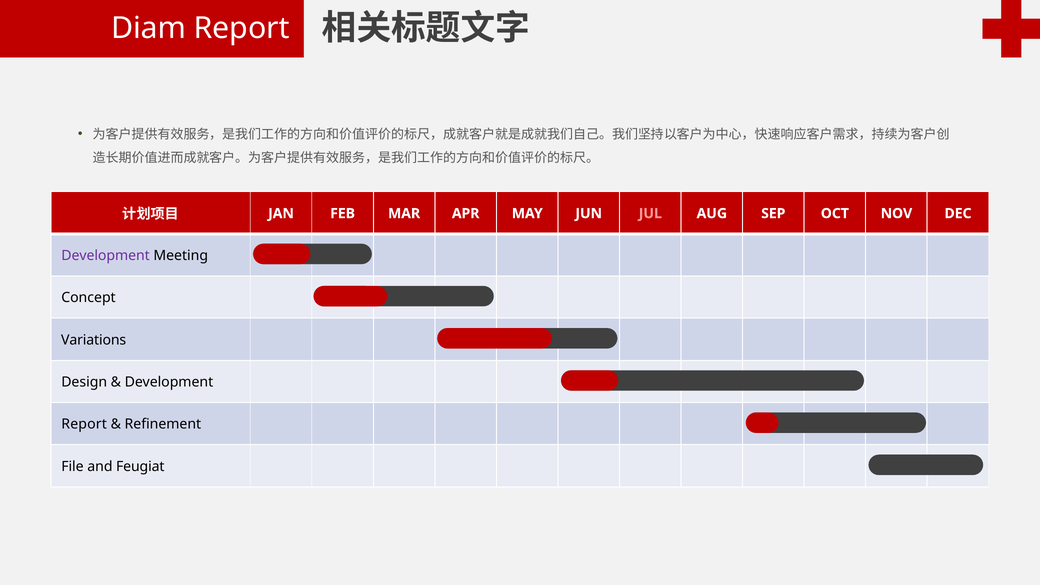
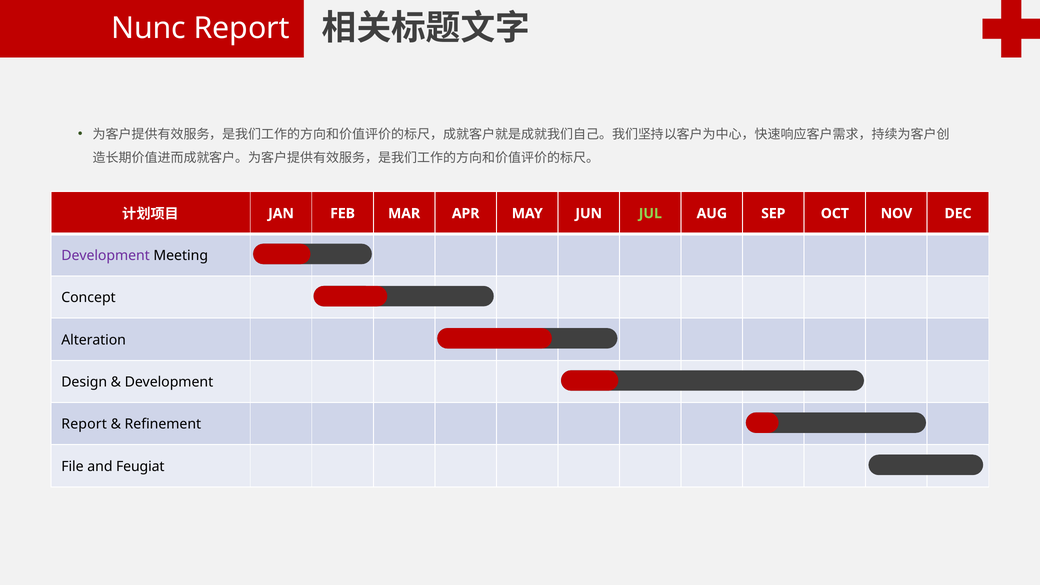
Diam: Diam -> Nunc (149, 28)
JUL colour: pink -> light green (650, 214)
Variations: Variations -> Alteration (94, 340)
